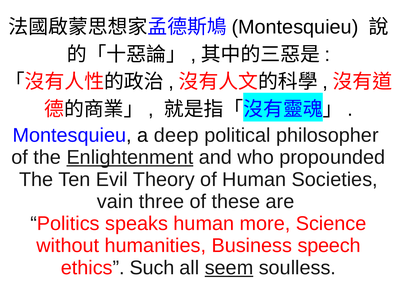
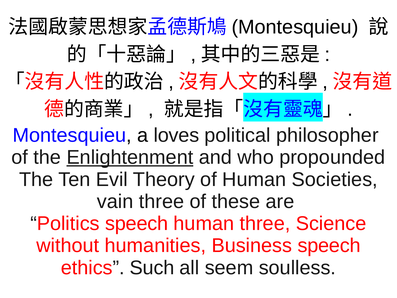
deep: deep -> loves (176, 135)
Politics speaks: speaks -> speech (137, 223)
human more: more -> three (265, 223)
seem underline: present -> none (229, 268)
